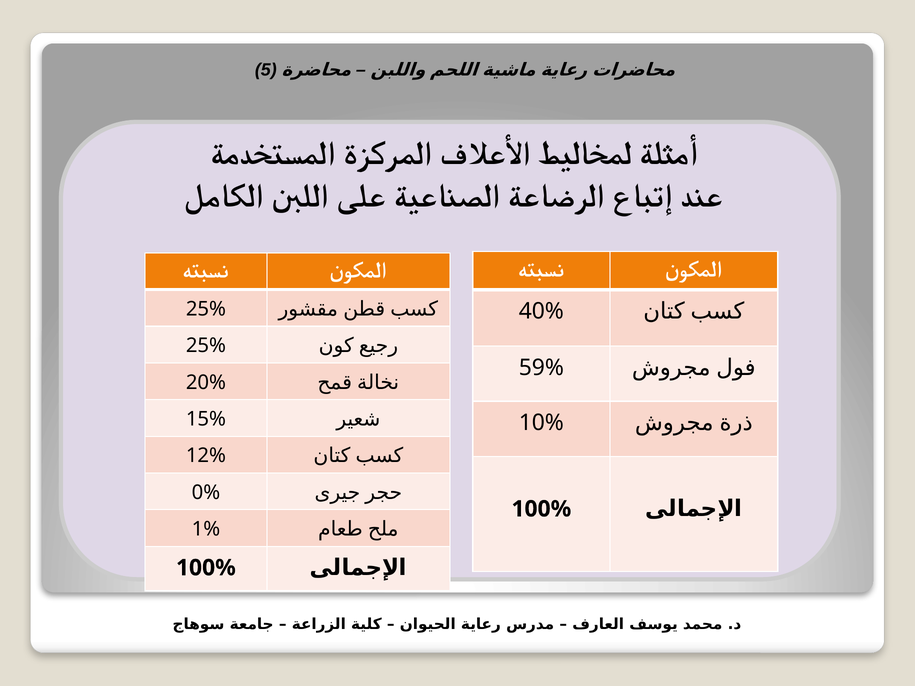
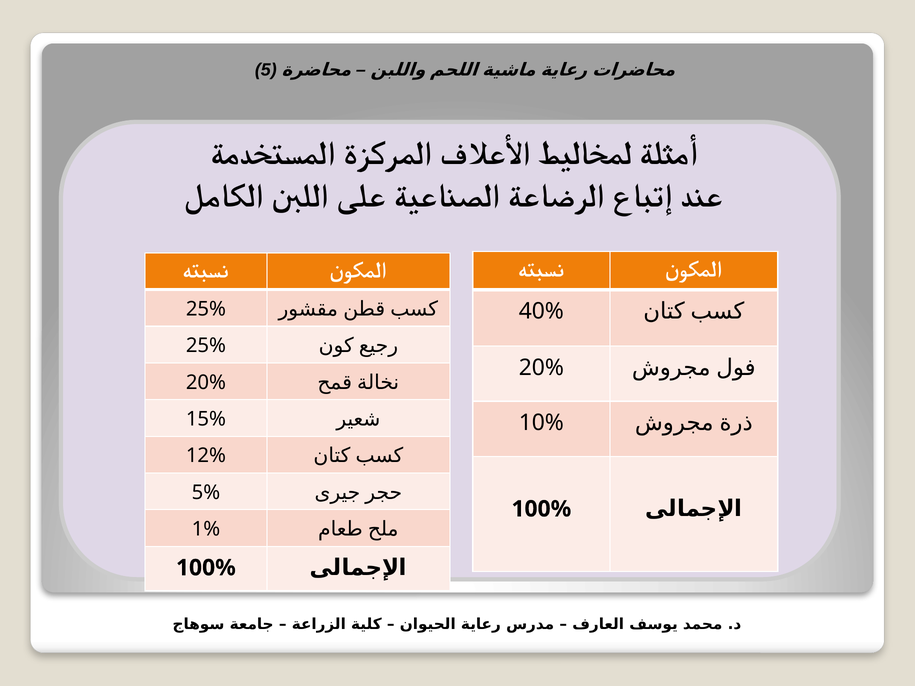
59%: 59% -> 20% (541, 368)
0%: 0% -> 5% (206, 493)
